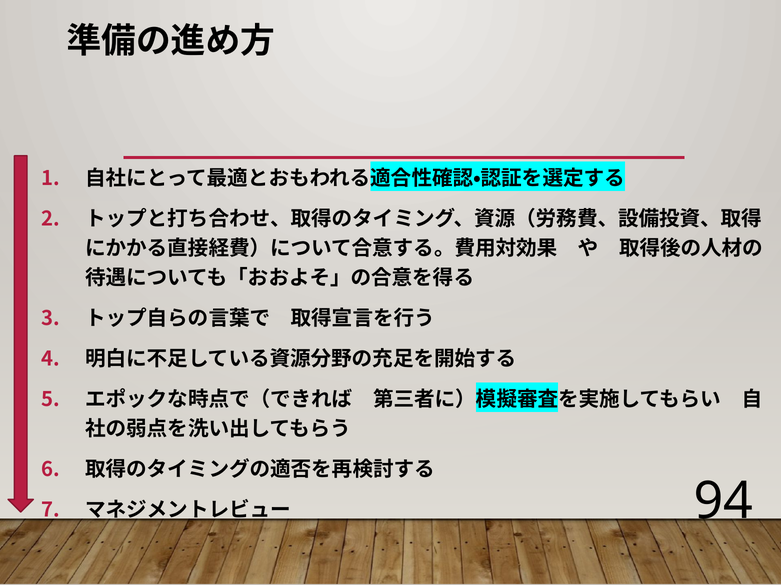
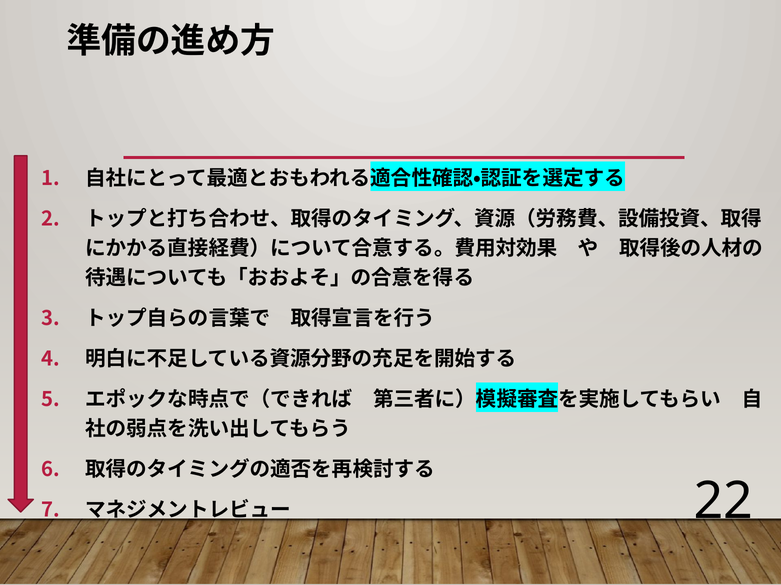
94: 94 -> 22 (723, 502)
